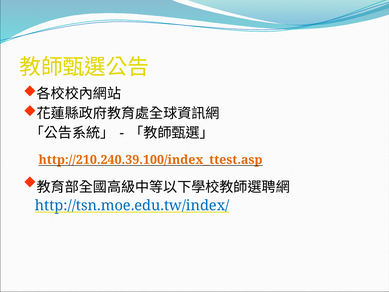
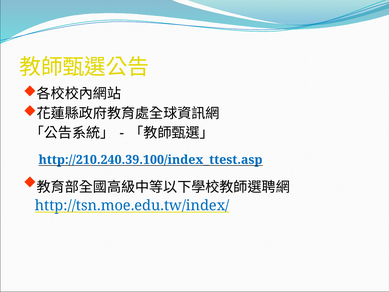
http://210.240.39.100/index_ttest.asp colour: orange -> blue (150, 160)
